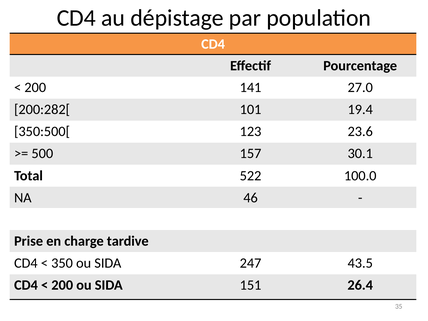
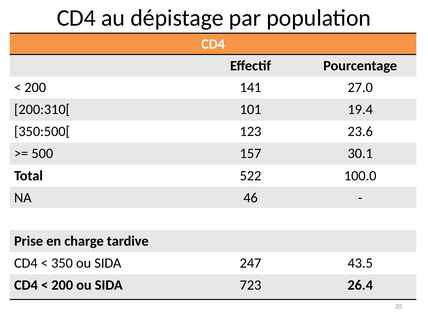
200:282[: 200:282[ -> 200:310[ (42, 110)
151: 151 -> 723 (251, 285)
